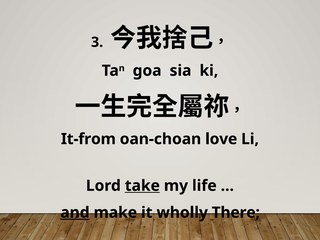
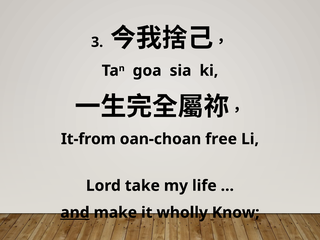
love: love -> free (221, 139)
take underline: present -> none (142, 186)
There: There -> Know (236, 213)
